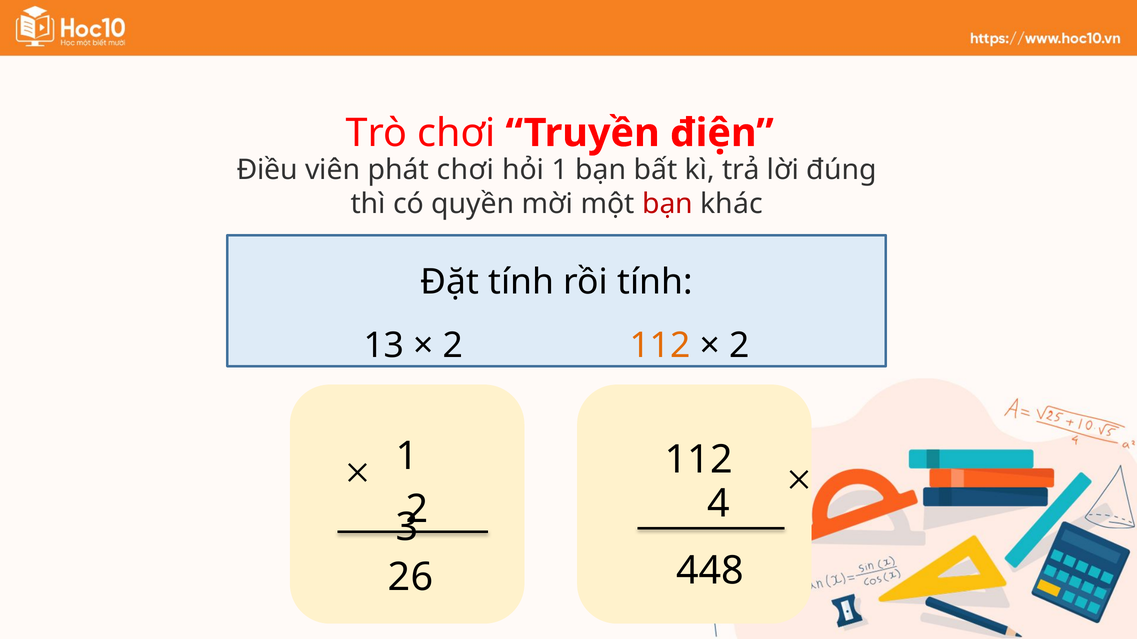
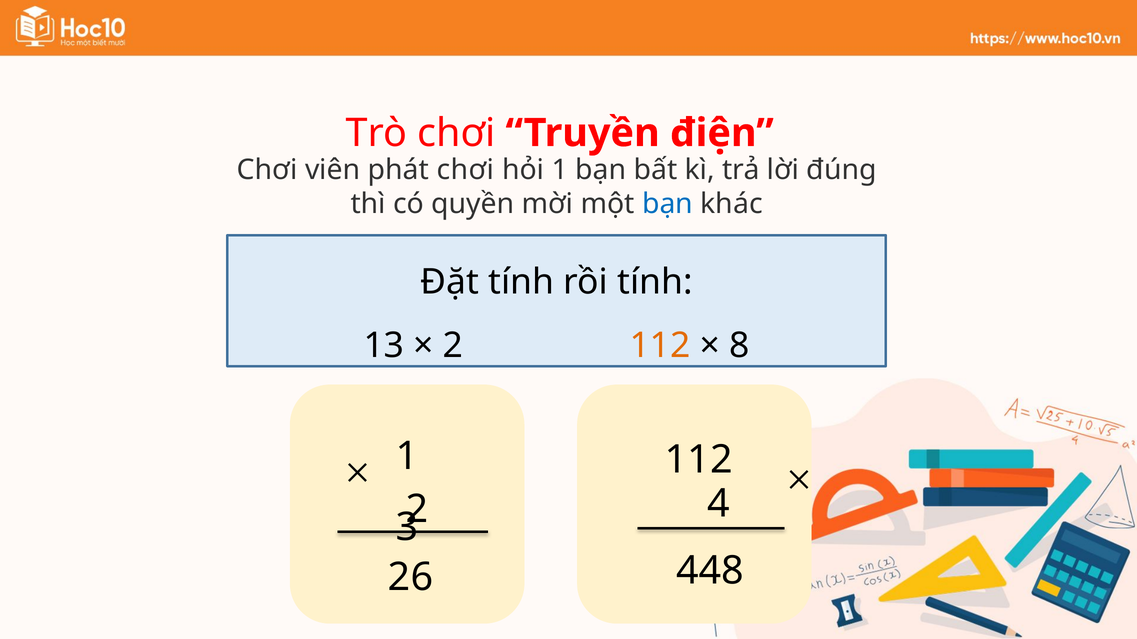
Điều: Điều -> Chơi (267, 170)
bạn colour: red -> blue (668, 204)
2: 2 -> 8 (739, 346)
